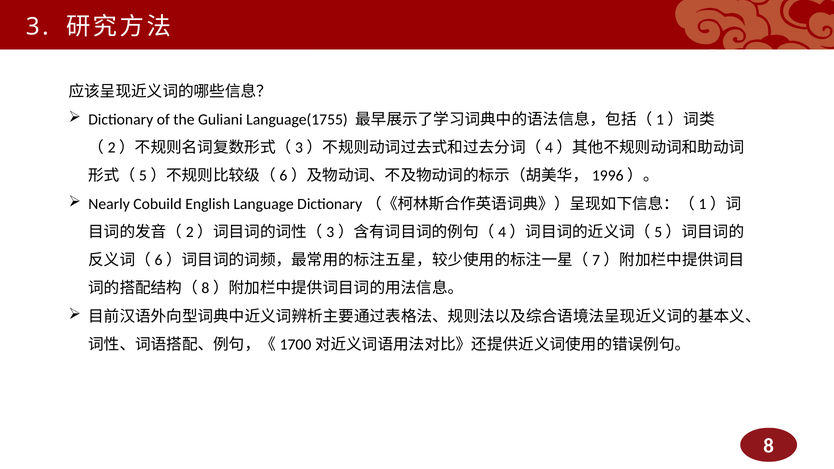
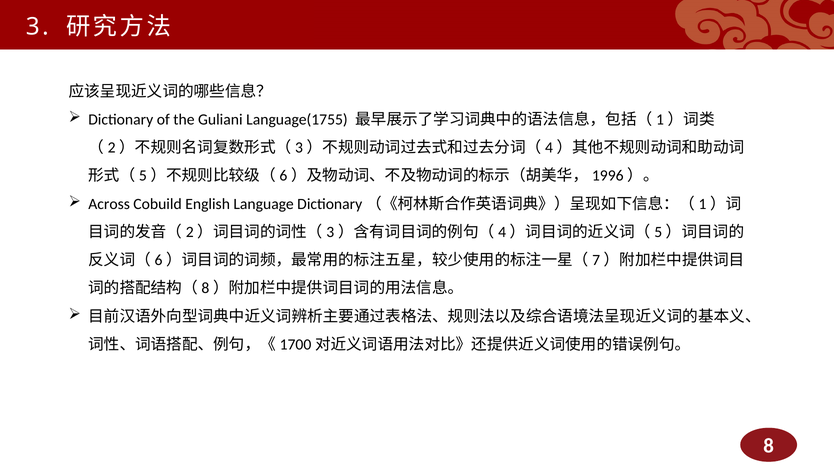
Nearly: Nearly -> Across (109, 204)
